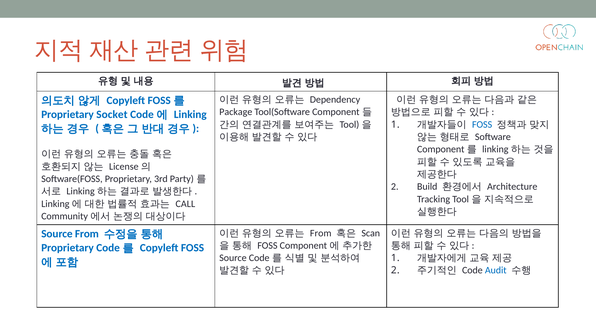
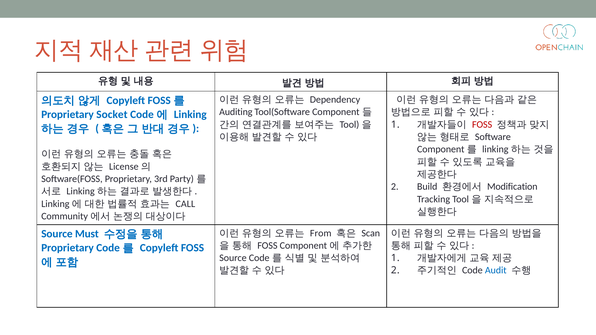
Package: Package -> Auditing (236, 112)
FOSS colour: blue -> red (482, 125)
Architecture: Architecture -> Modification (512, 187)
Source From: From -> Must (87, 234)
